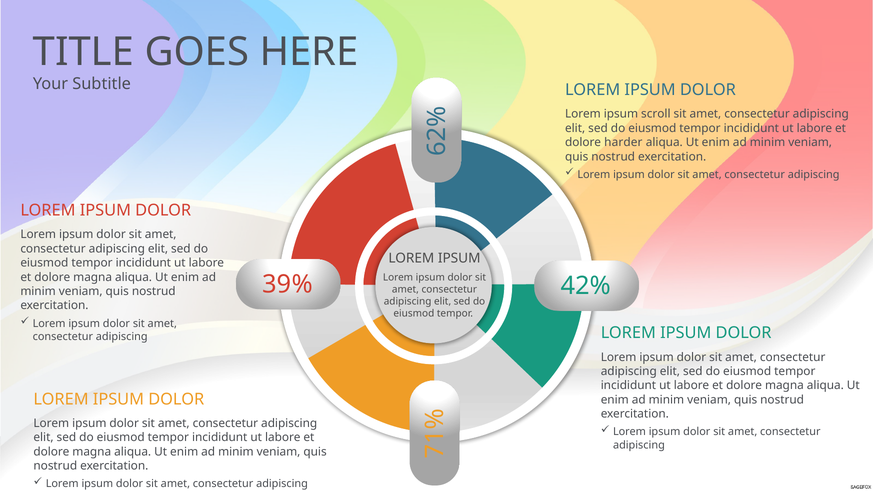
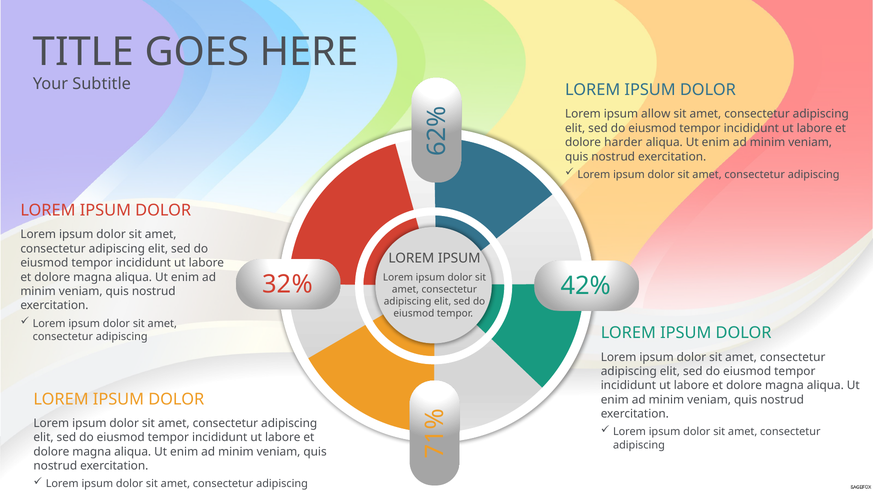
scroll: scroll -> allow (656, 114)
39%: 39% -> 32% (288, 285)
